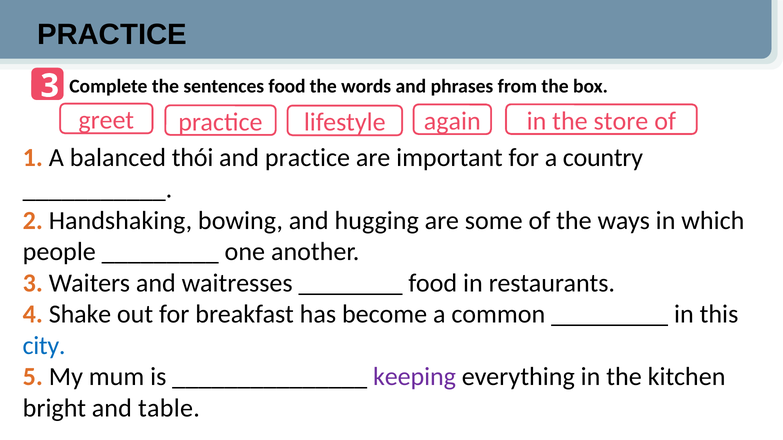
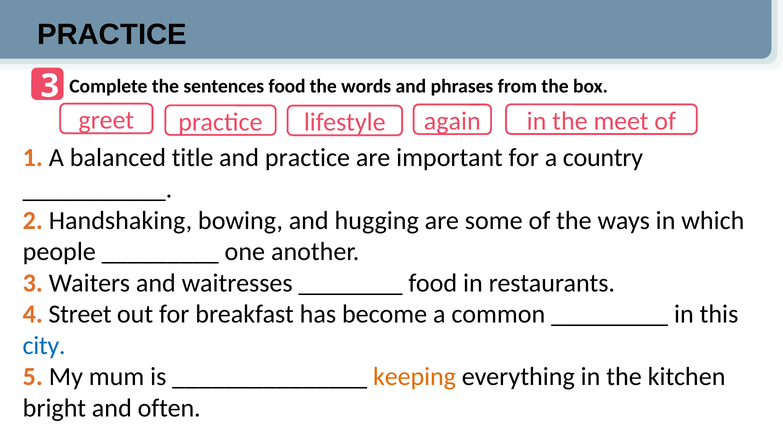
store: store -> meet (621, 121)
thói: thói -> title (193, 158)
Shake: Shake -> Street (80, 315)
keeping colour: purple -> orange (415, 377)
table: table -> often (169, 409)
